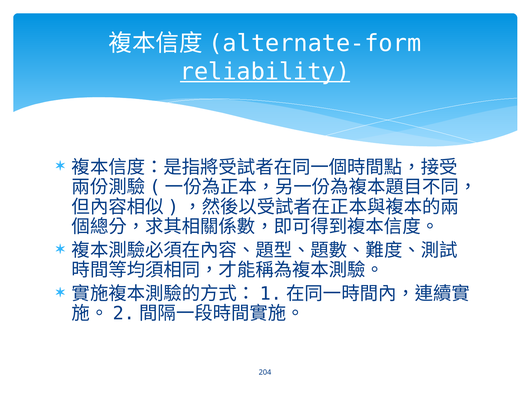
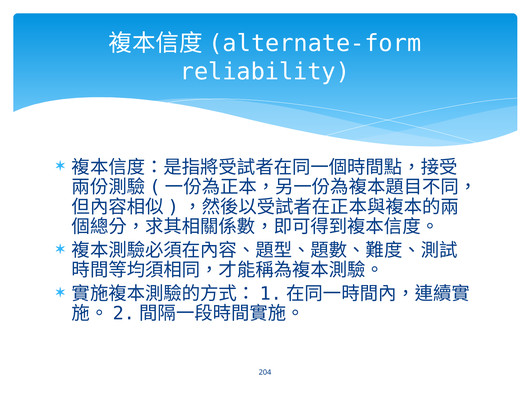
reliability underline: present -> none (265, 72)
